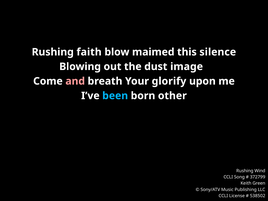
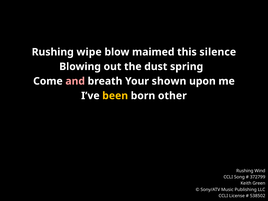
faith: faith -> wipe (89, 52)
image: image -> spring (187, 67)
glorify: glorify -> shown (169, 81)
been colour: light blue -> yellow (115, 96)
